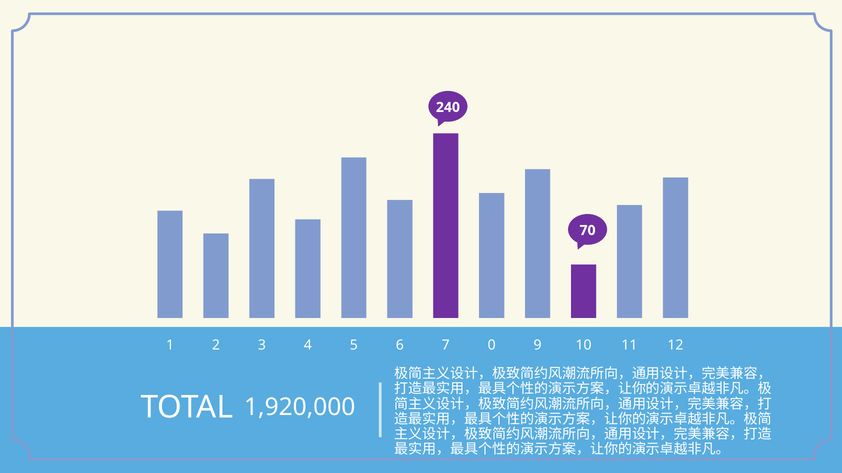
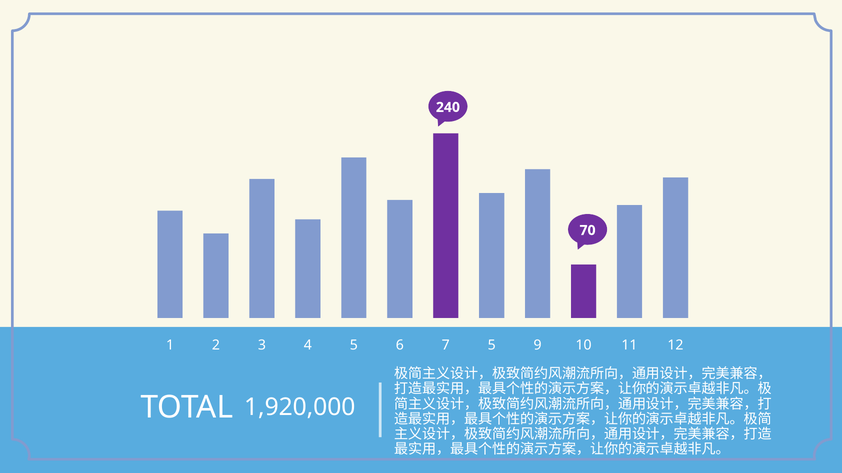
7 0: 0 -> 5 (492, 346)
